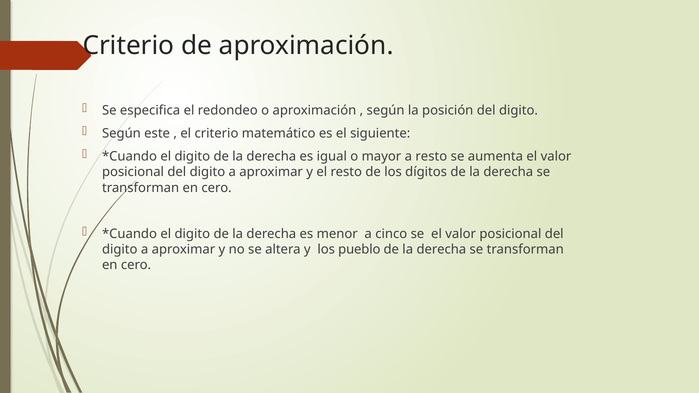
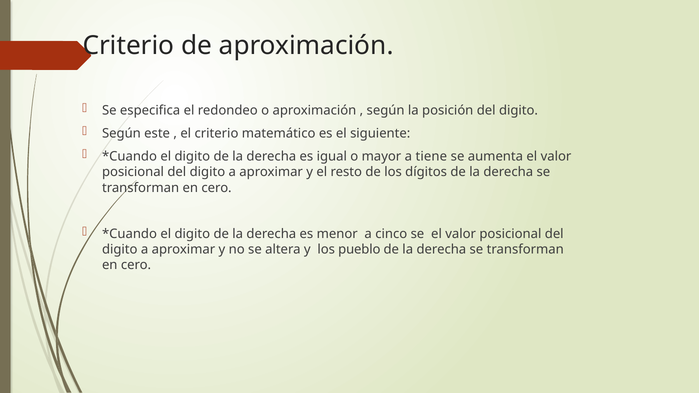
a resto: resto -> tiene (431, 156)
